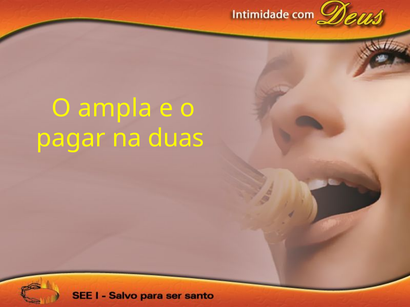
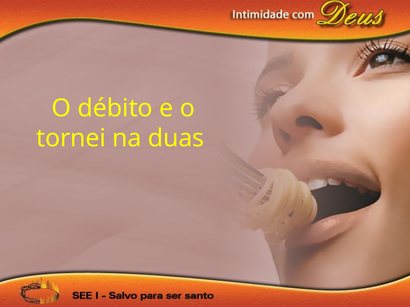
ampla: ampla -> débito (115, 108)
pagar: pagar -> tornei (71, 139)
